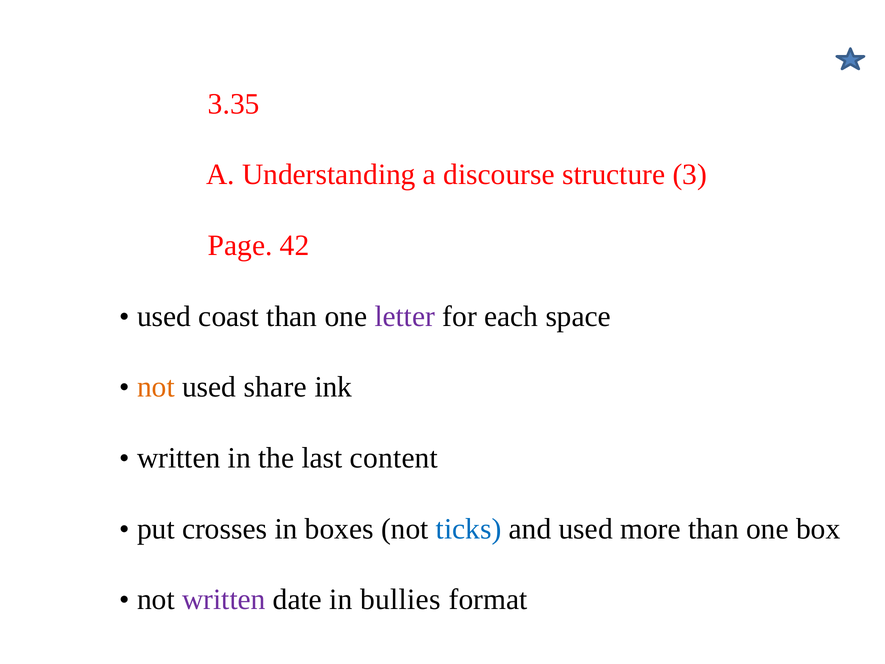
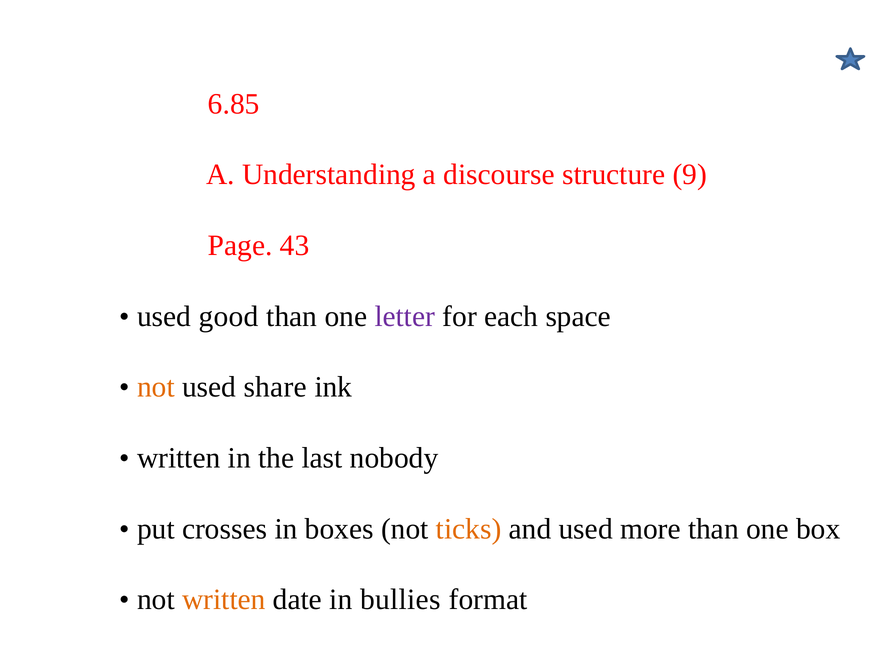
3.35: 3.35 -> 6.85 (234, 104)
3: 3 -> 9 (690, 175)
42: 42 -> 43 (295, 245)
coast: coast -> good (229, 316)
content: content -> nobody (394, 458)
ticks colour: blue -> orange (469, 529)
written colour: purple -> orange (224, 599)
